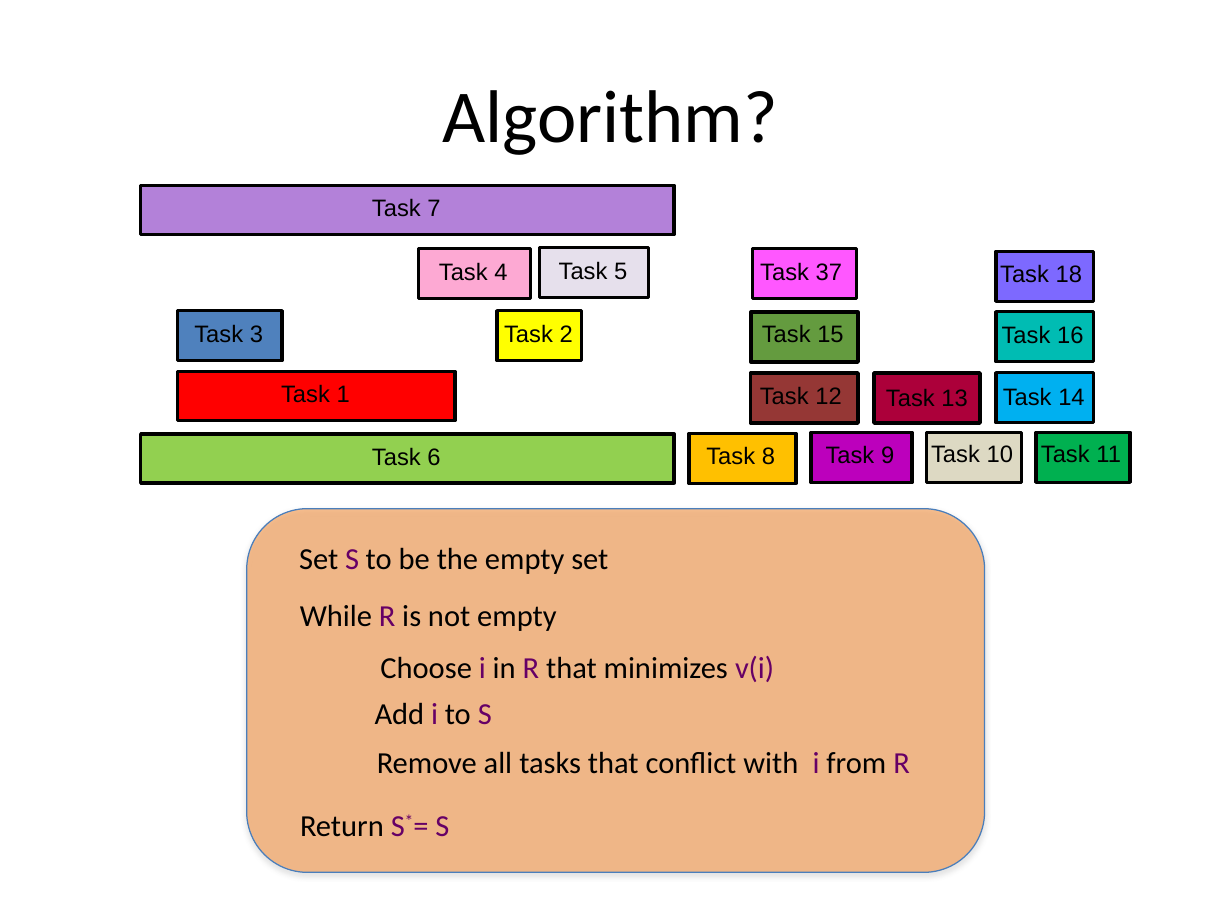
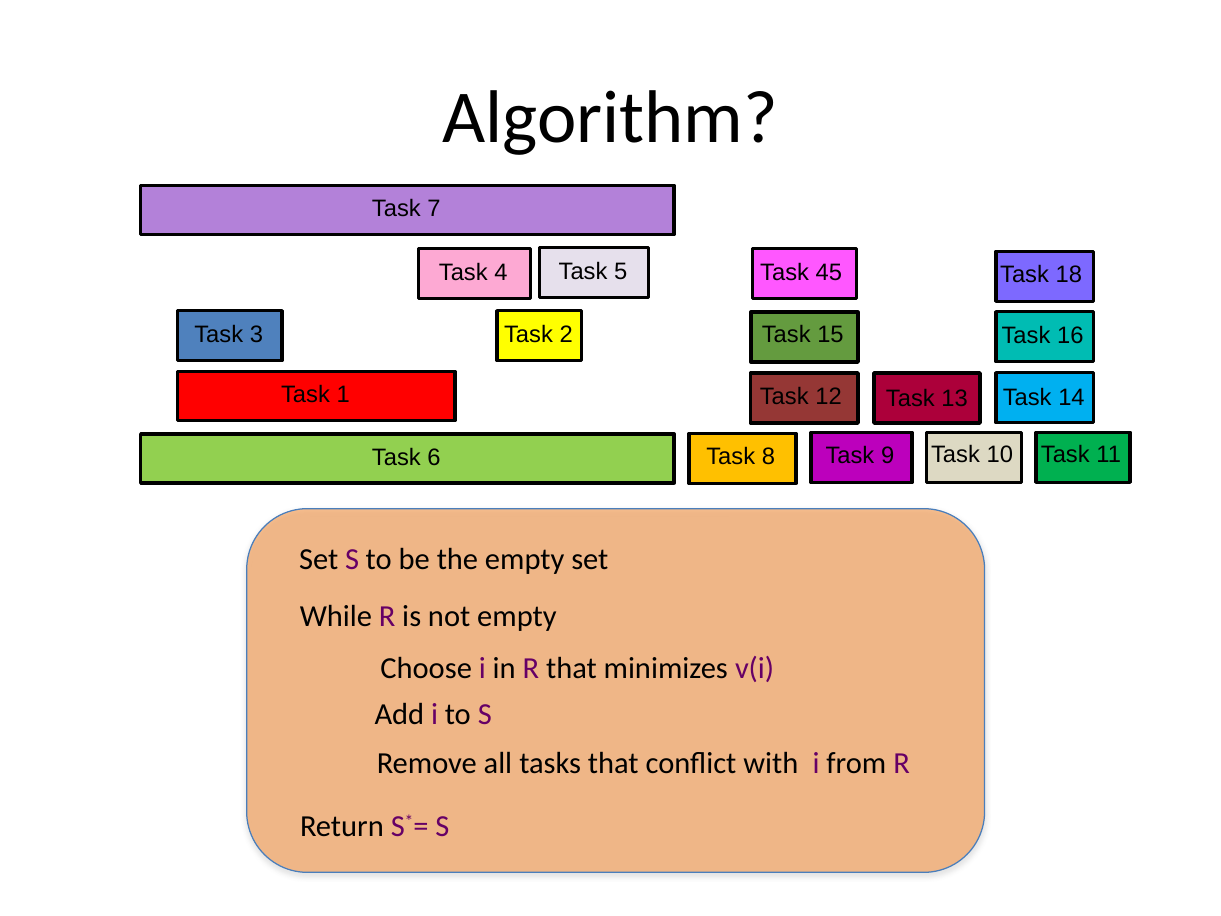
37: 37 -> 45 (829, 272)
